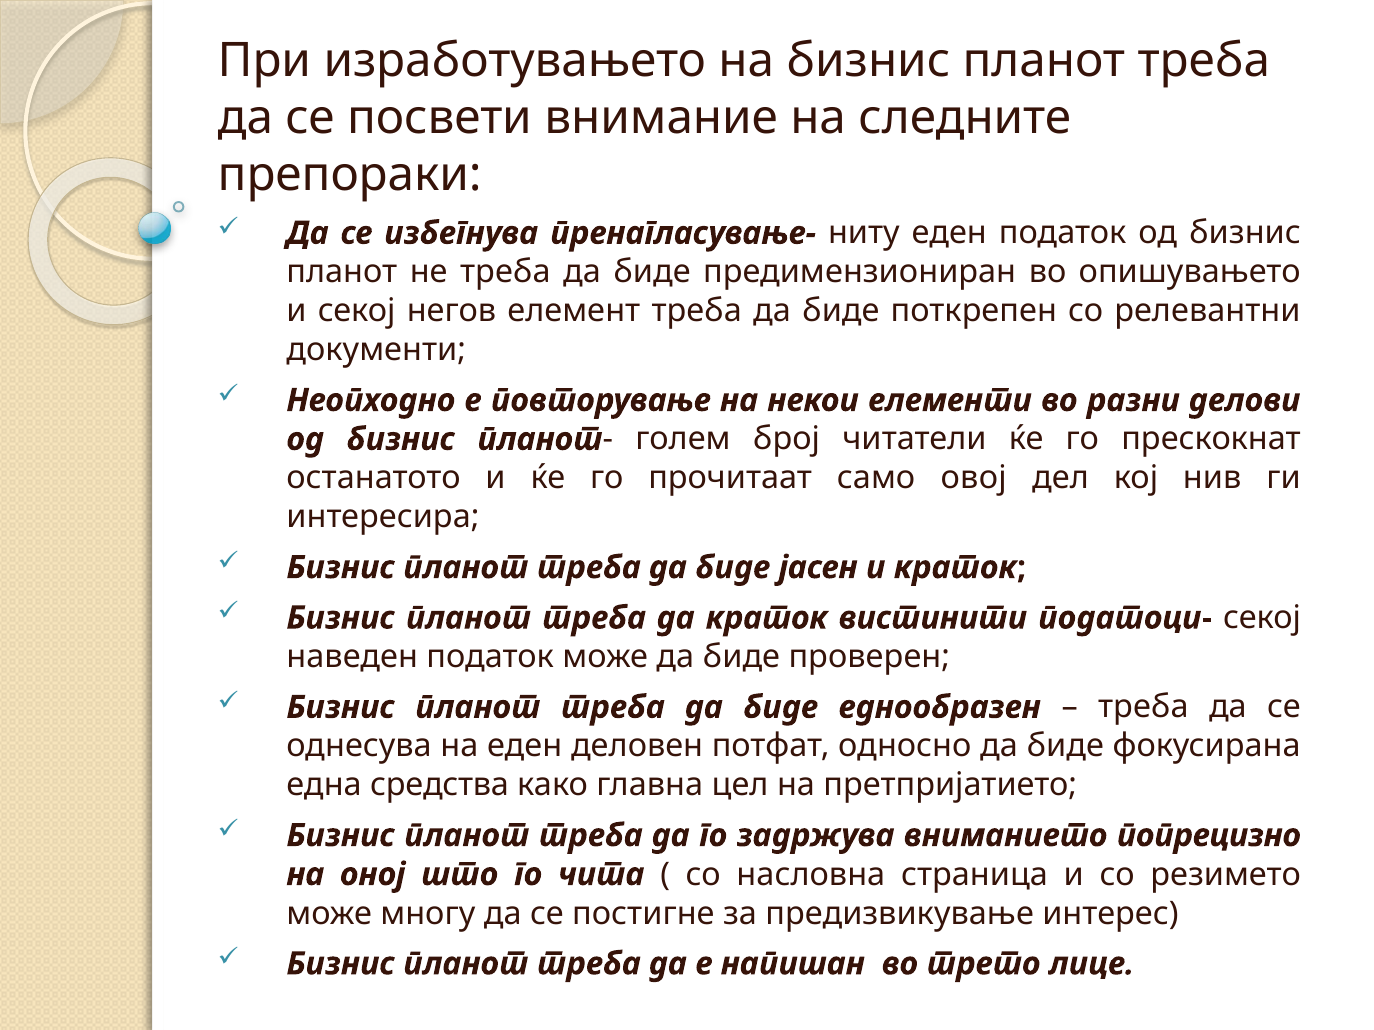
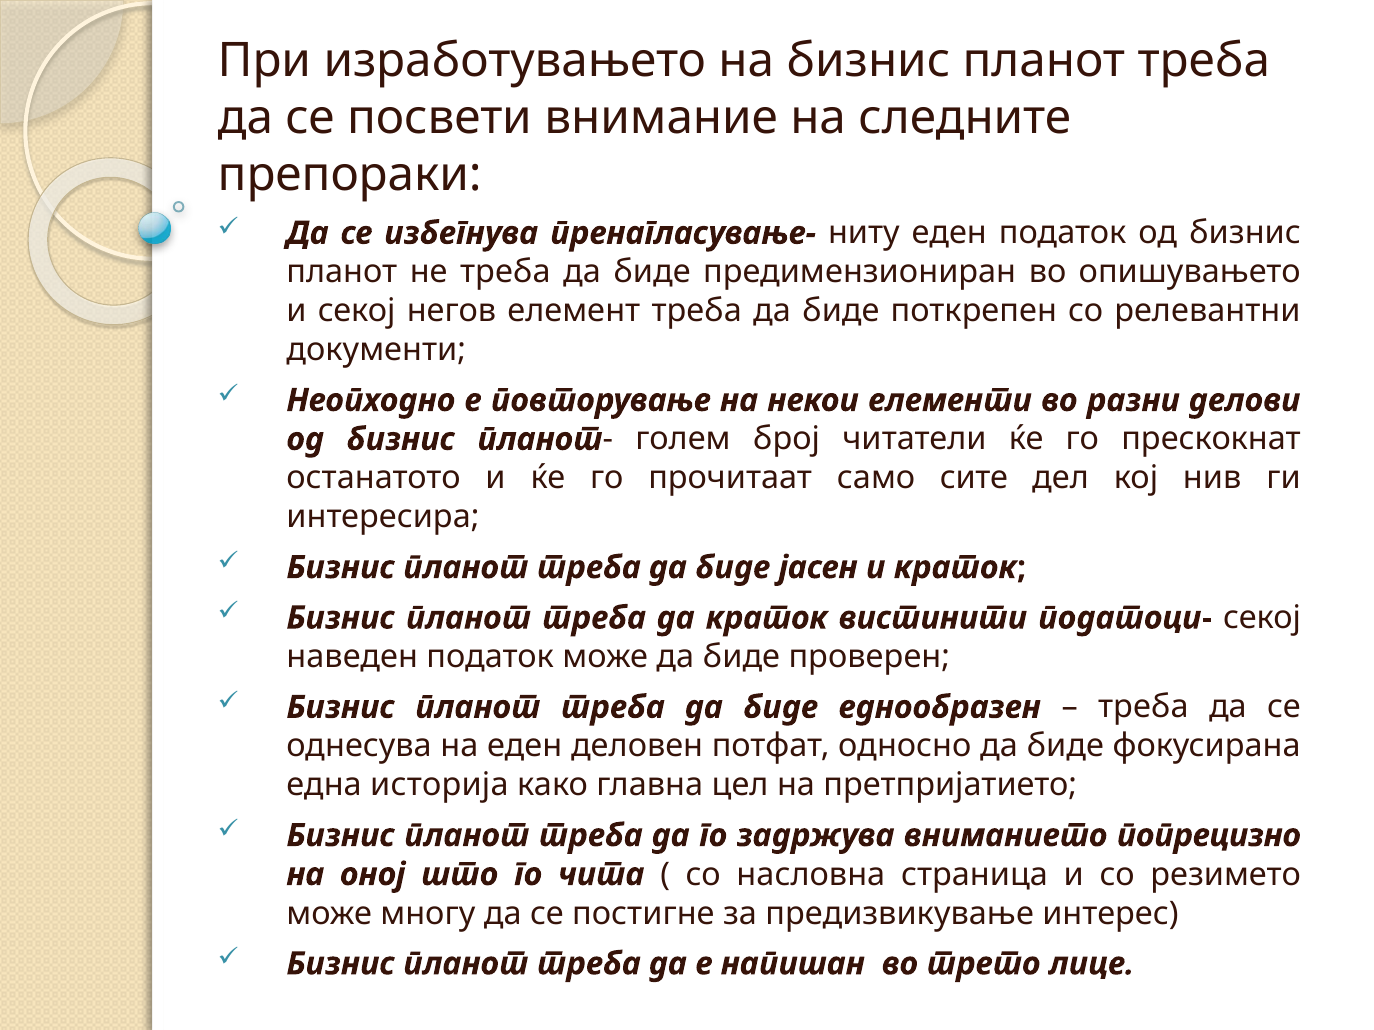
овој: овој -> сите (974, 478)
средства: средства -> историја (439, 785)
